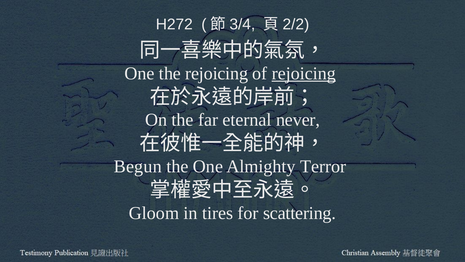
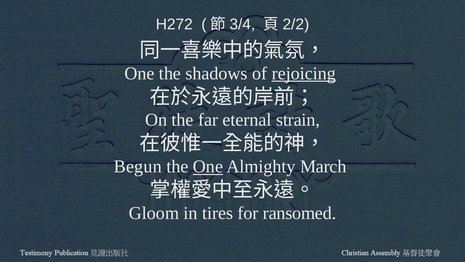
the rejoicing: rejoicing -> shadows (217, 73)
never: never -> strain (298, 120)
One underline: none -> present (208, 166)
Terror: Terror -> March (323, 166)
scattering: scattering -> ransomed (300, 213)
